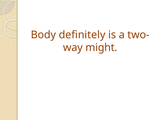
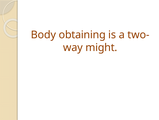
definitely: definitely -> obtaining (82, 35)
